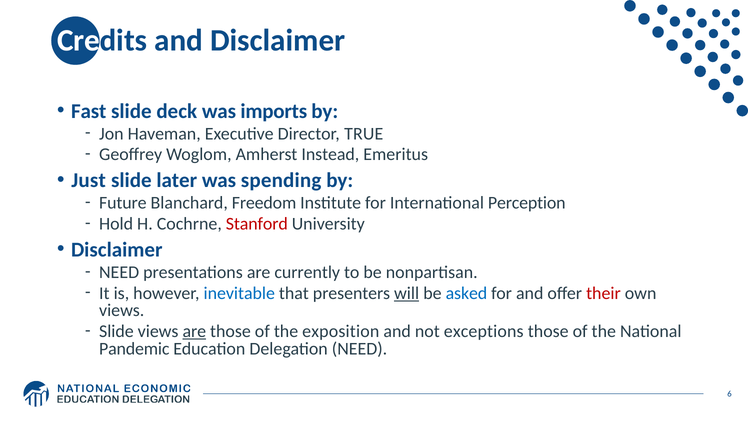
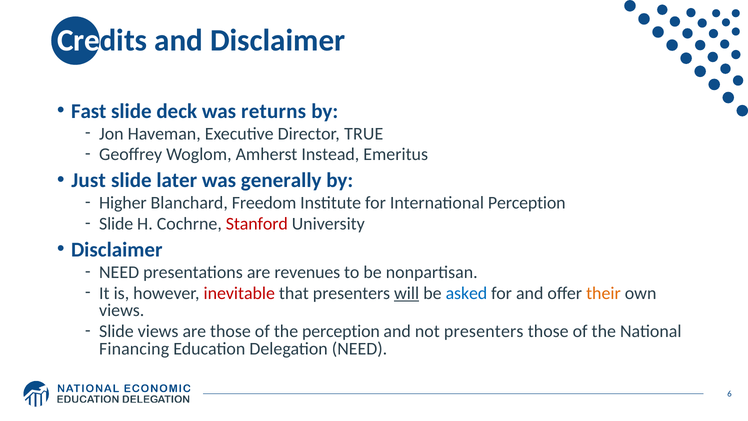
imports: imports -> returns (274, 111)
spending: spending -> generally (281, 180)
Future: Future -> Higher (123, 203)
Hold: Hold -> Slide (116, 224)
currently: currently -> revenues (307, 272)
inevitable colour: blue -> red (239, 293)
their colour: red -> orange (603, 293)
are underline: present -> none (194, 331)
the exposition: exposition -> perception (341, 331)
not exceptions: exceptions -> presenters (484, 331)
Pandemic: Pandemic -> Financing (134, 349)
